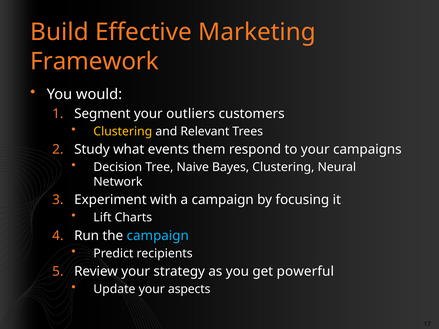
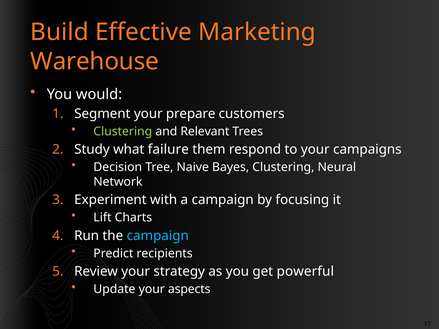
Framework: Framework -> Warehouse (95, 62)
outliers: outliers -> prepare (191, 114)
Clustering colour: yellow -> light green (123, 131)
events: events -> failure (168, 150)
